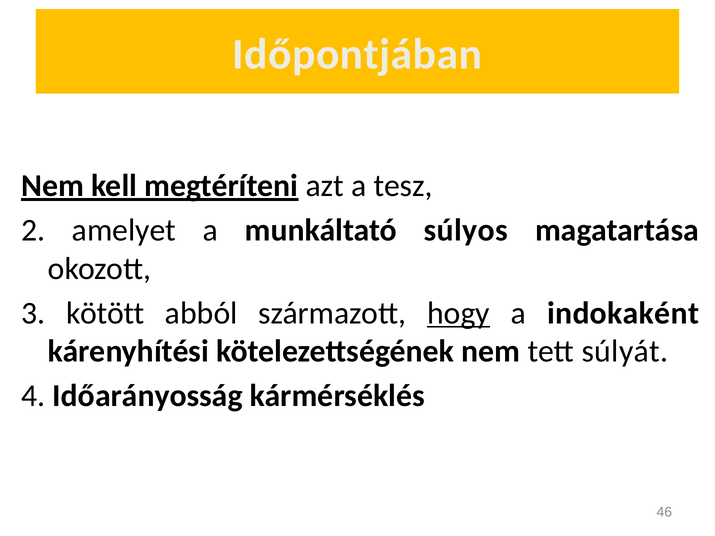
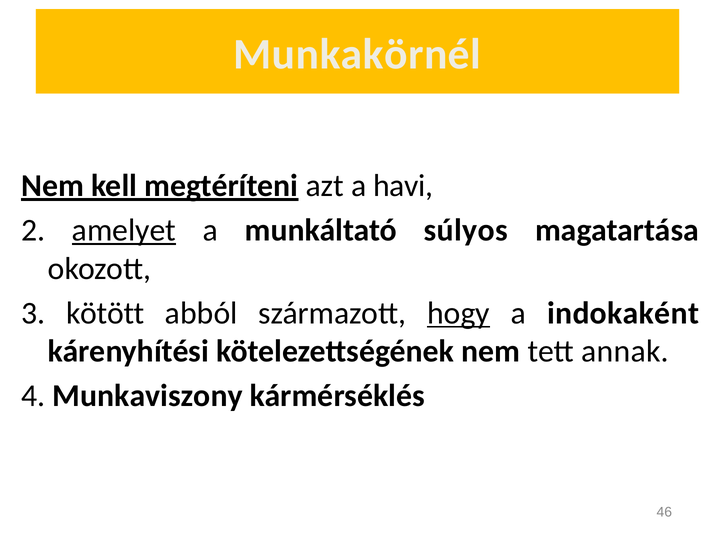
Időpontjában: Időpontjában -> Munkakörnél (357, 54)
tesz: tesz -> havi (403, 186)
amelyet underline: none -> present (124, 231)
súlyát: súlyát -> annak (625, 351)
Időarányosság: Időarányosság -> Munkaviszony (148, 396)
